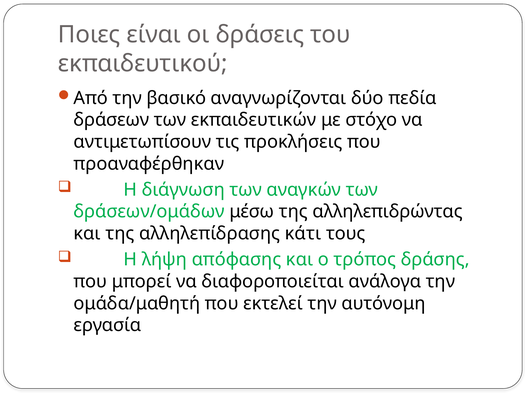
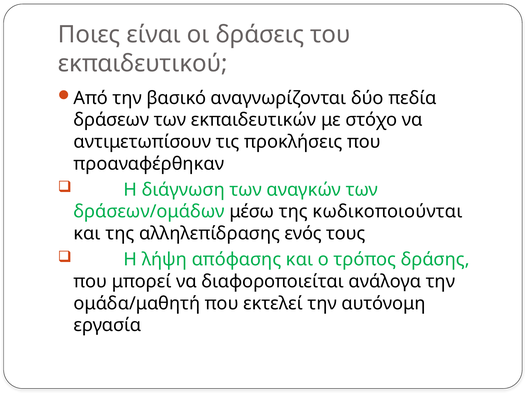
αλληλεπιδρώντας: αλληλεπιδρώντας -> κωδικοποιούνται (388, 212)
κάτι: κάτι -> ενός (303, 234)
